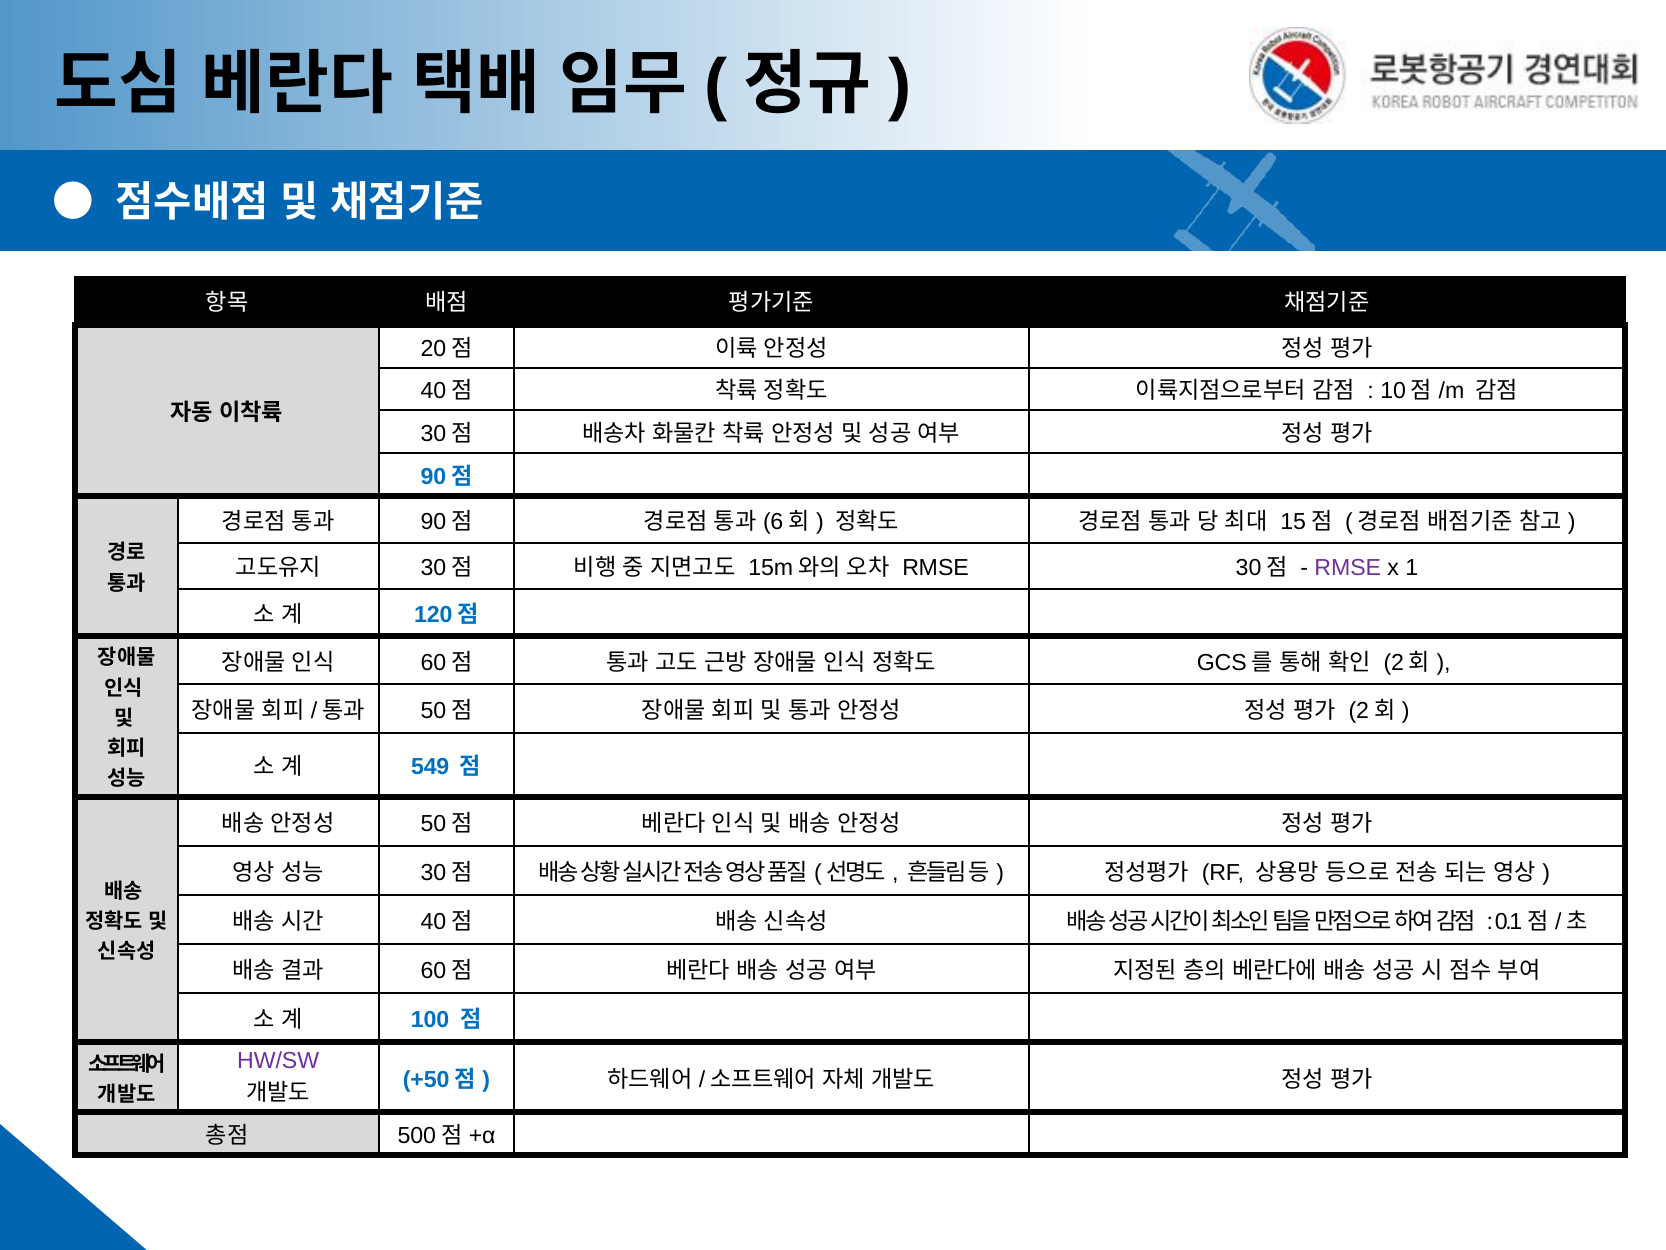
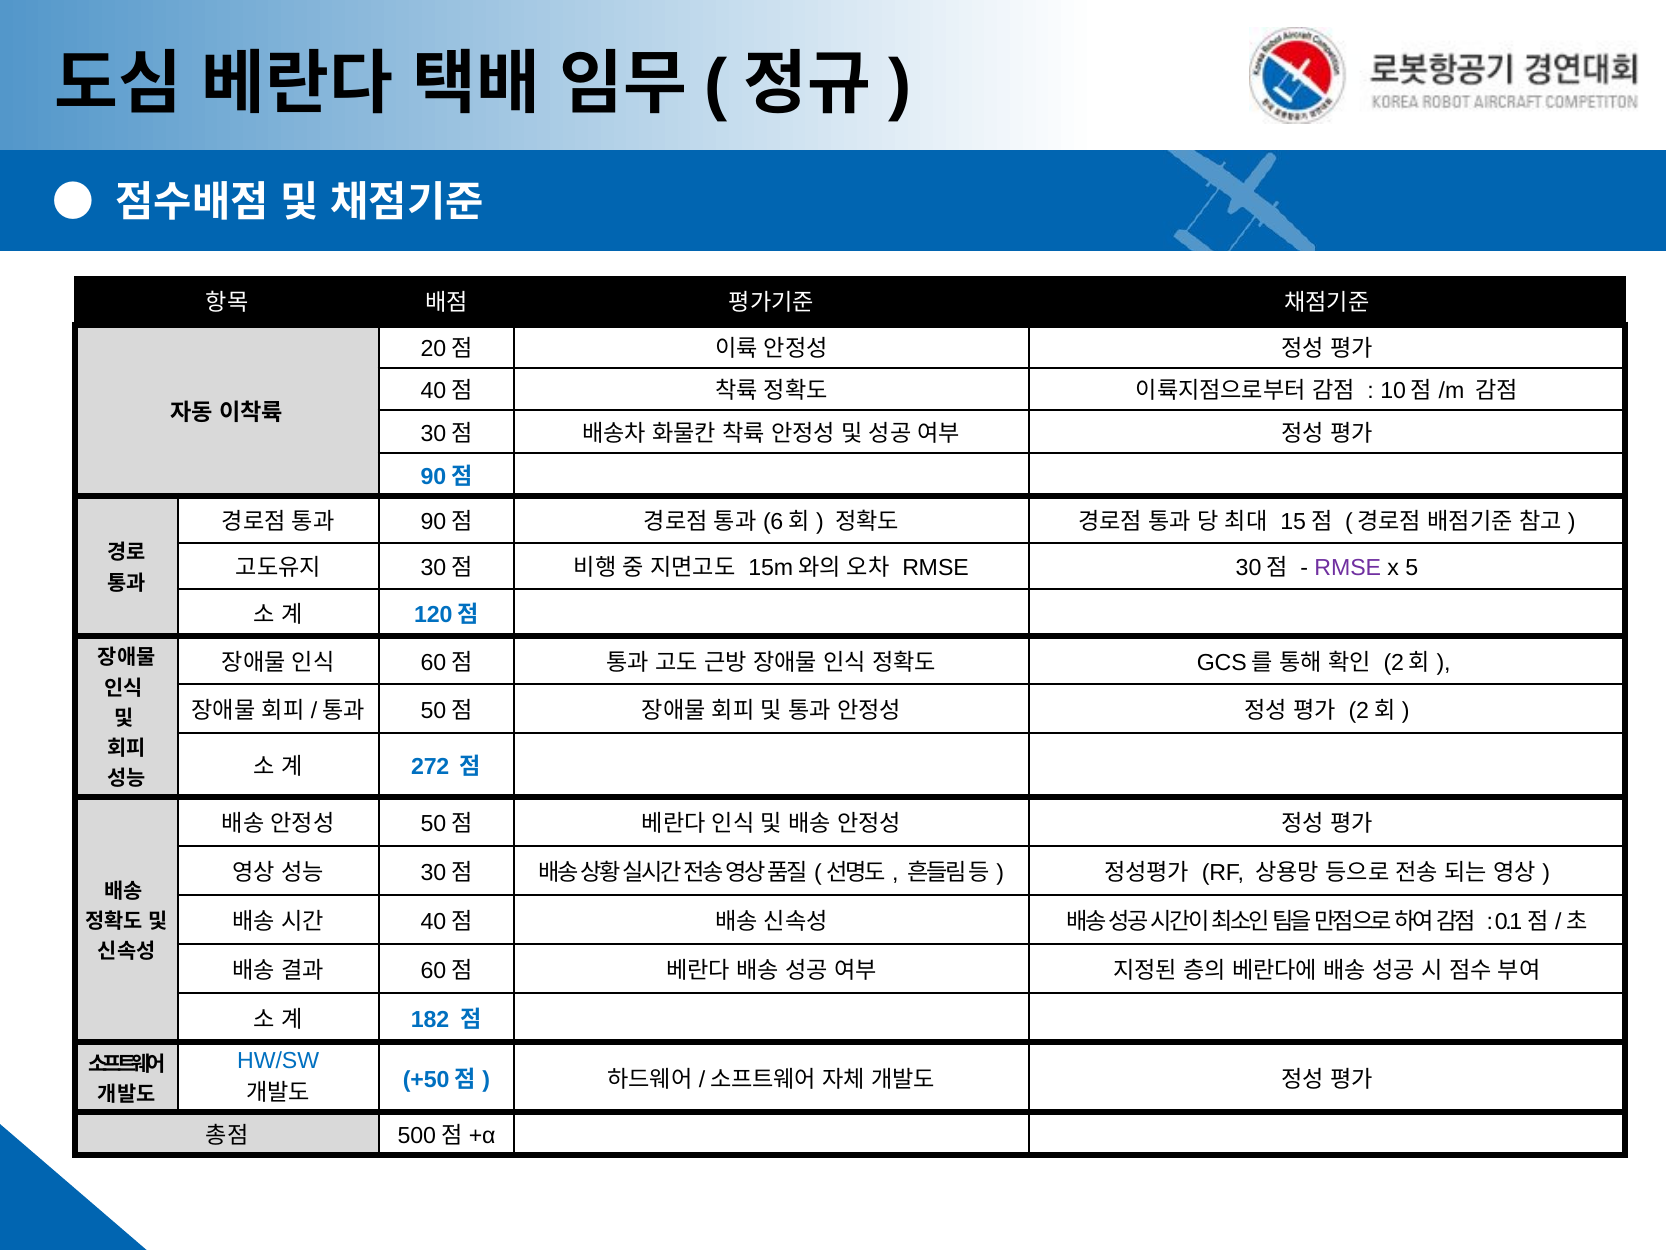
1: 1 -> 5 (1412, 568)
549: 549 -> 272 (430, 767)
100: 100 -> 182 (430, 1020)
HW/SW colour: purple -> blue (278, 1060)
